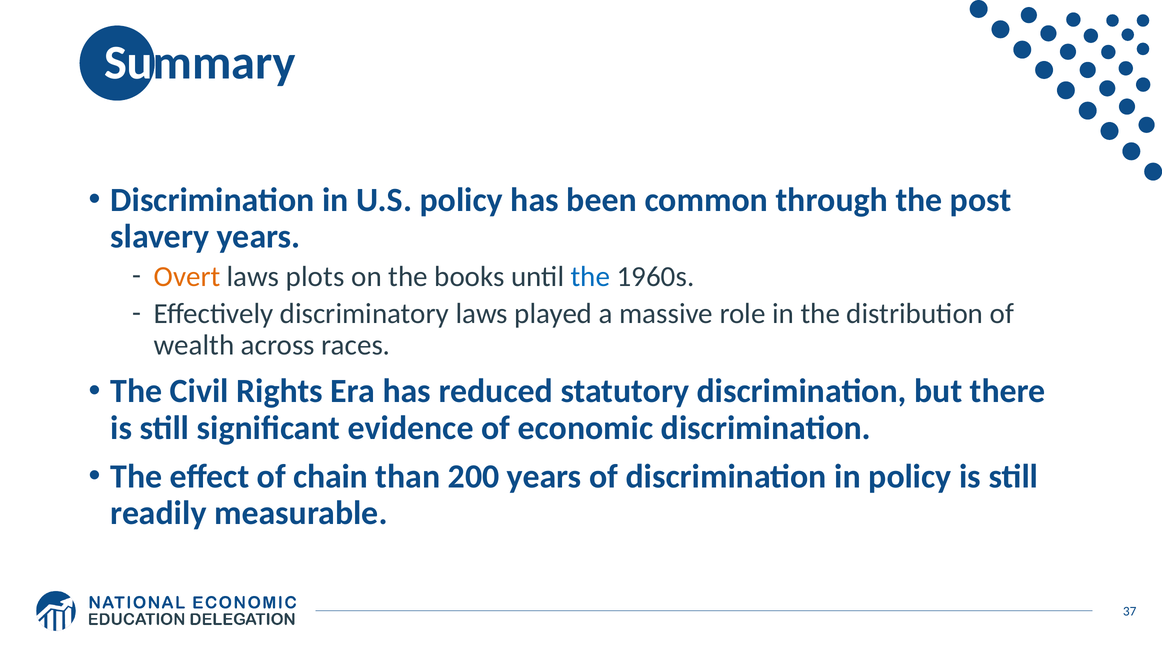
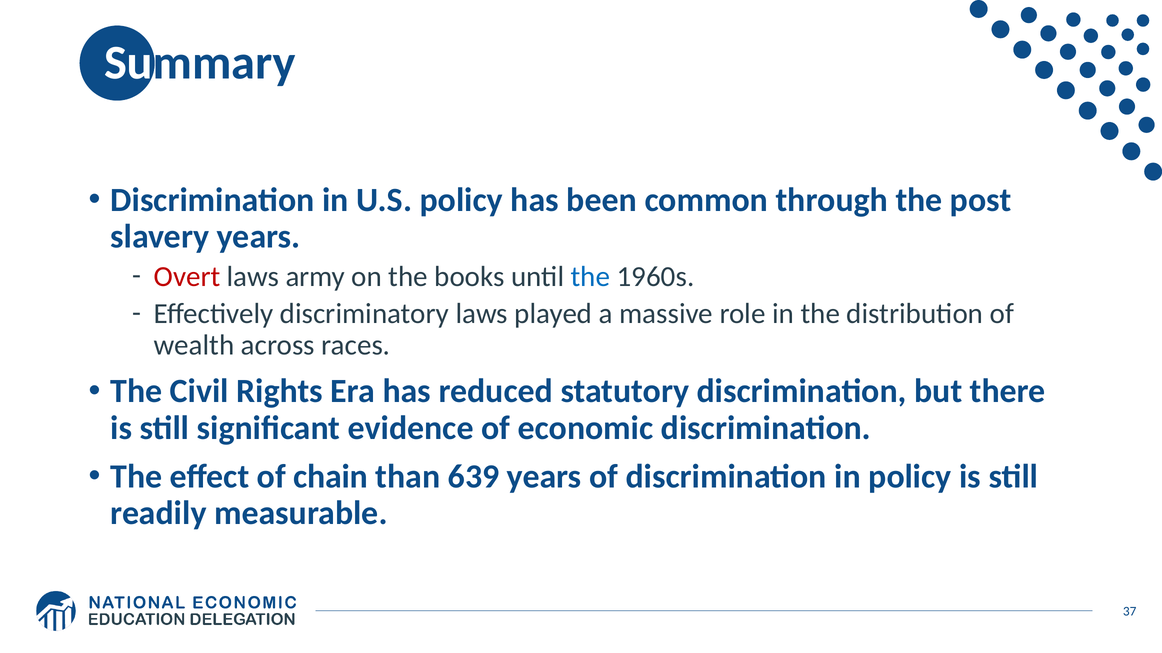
Overt colour: orange -> red (187, 277)
plots: plots -> army (315, 277)
200: 200 -> 639 (474, 477)
